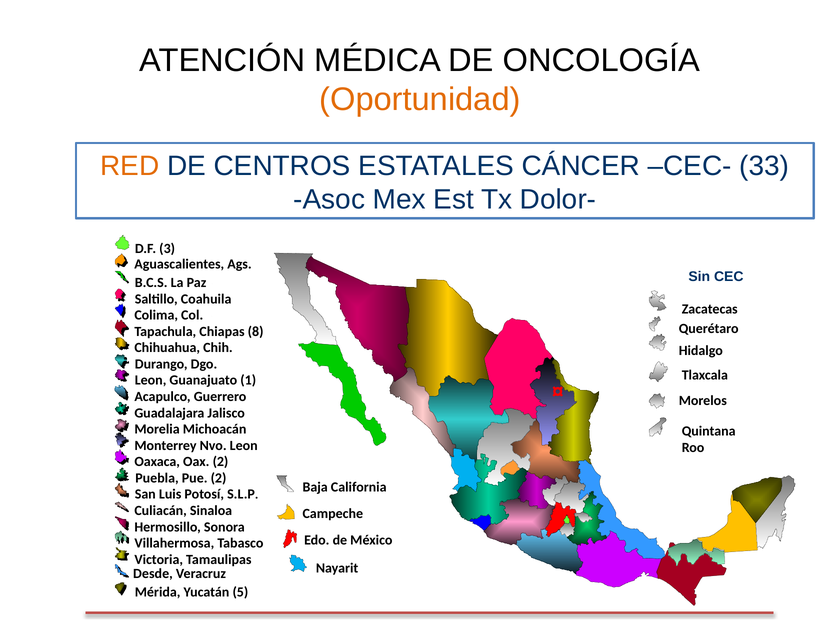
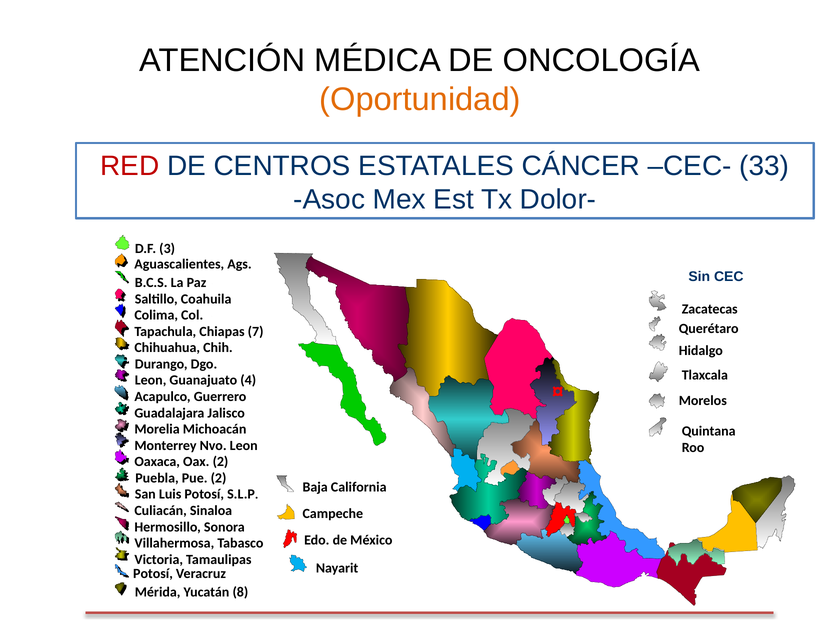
RED colour: orange -> red (130, 166)
8: 8 -> 7 (256, 331)
1: 1 -> 4 (248, 380)
Desde: Desde -> Potosí (153, 573)
5: 5 -> 8 (240, 592)
